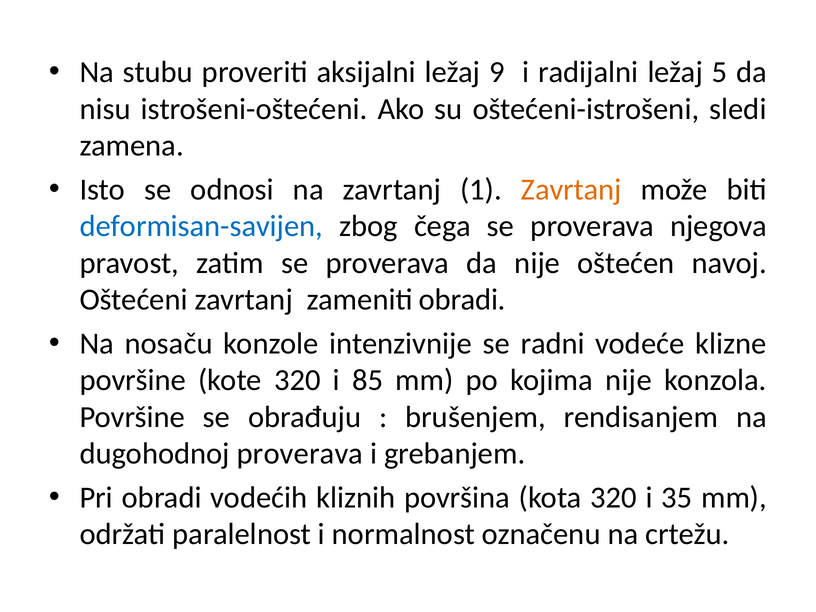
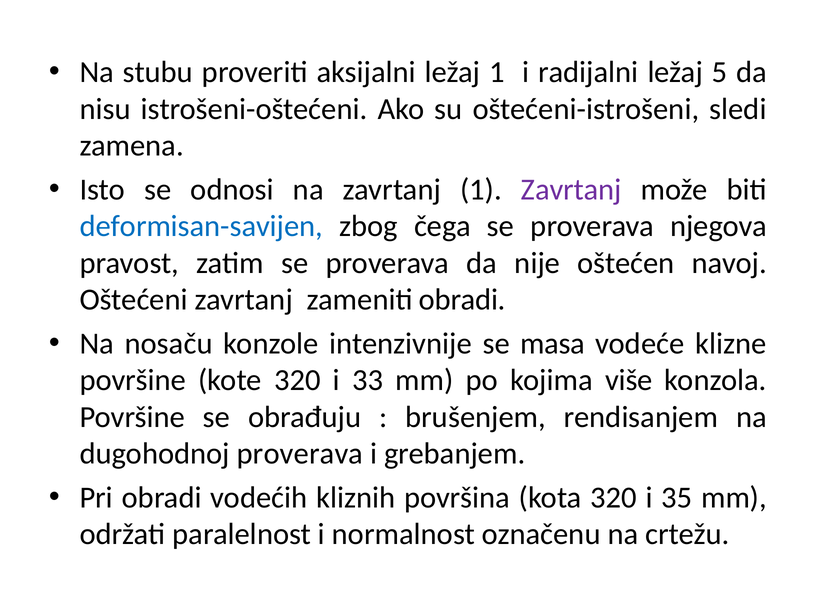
ležaj 9: 9 -> 1 (497, 72)
Zavrtanj colour: orange -> purple (571, 189)
radni: radni -> masa (553, 344)
85: 85 -> 33 (368, 380)
kojima nije: nije -> više (629, 380)
